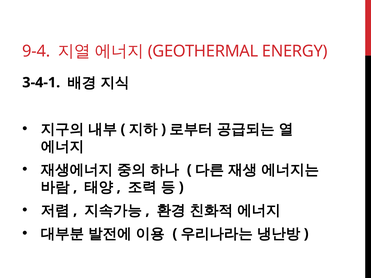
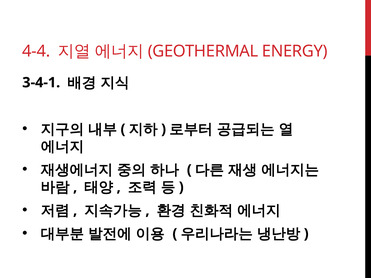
9-4: 9-4 -> 4-4 (36, 51)
